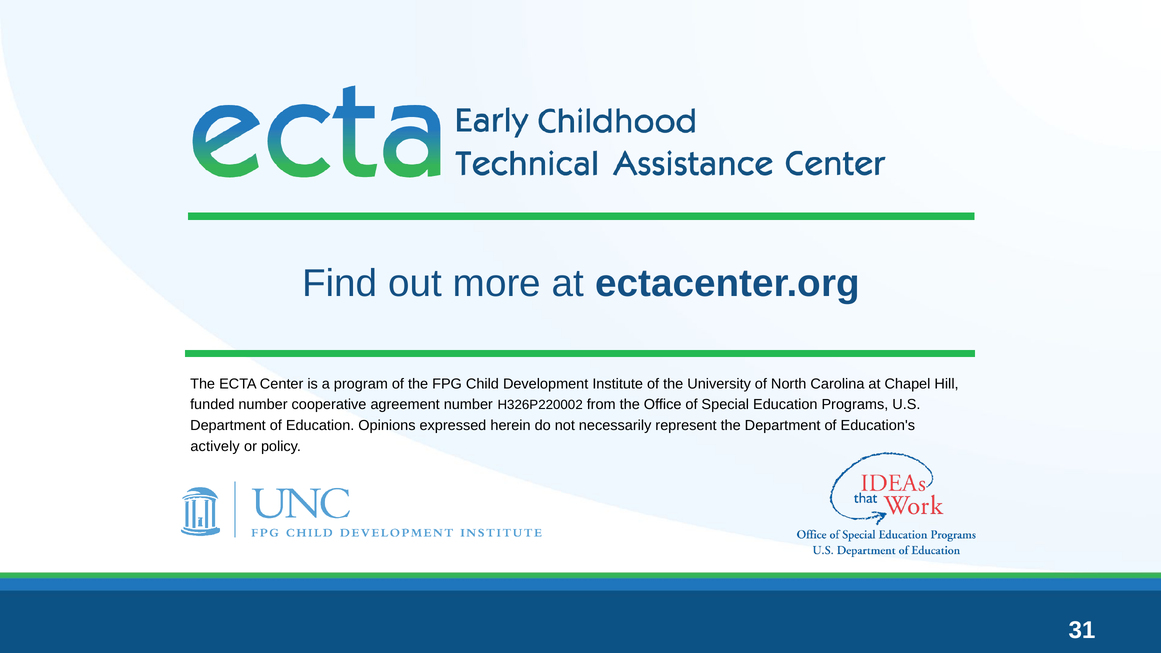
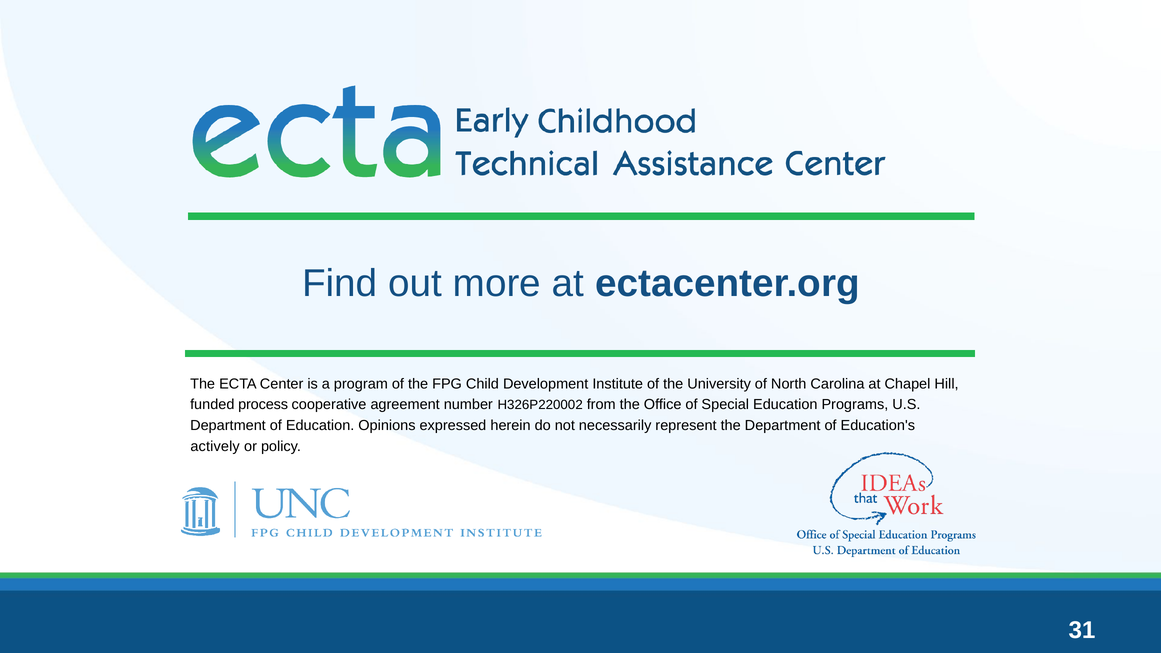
funded number: number -> process (263, 405)
